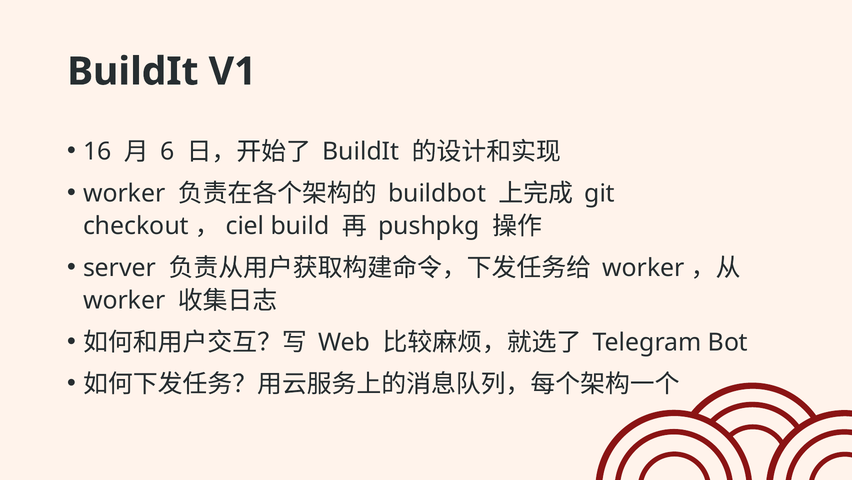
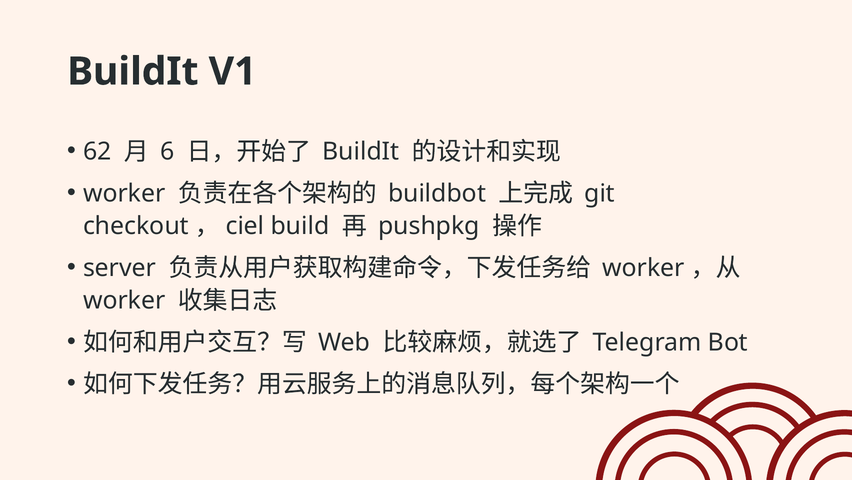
16: 16 -> 62 (97, 152)
